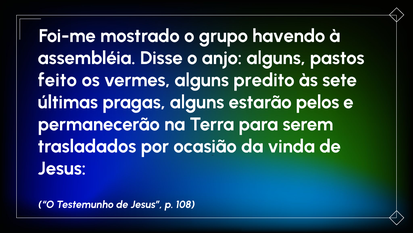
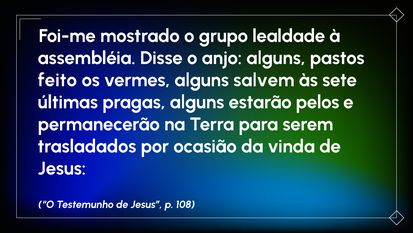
havendo: havendo -> lealdade (289, 36)
predito: predito -> salvem (264, 80)
